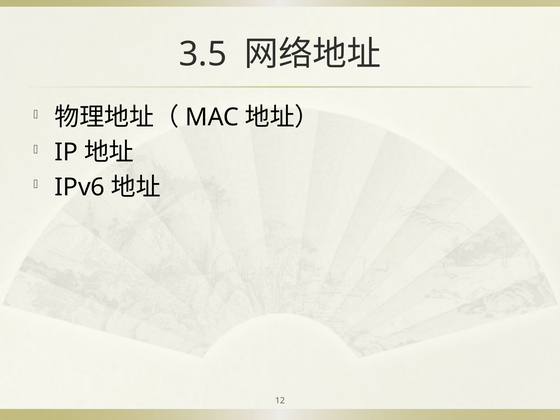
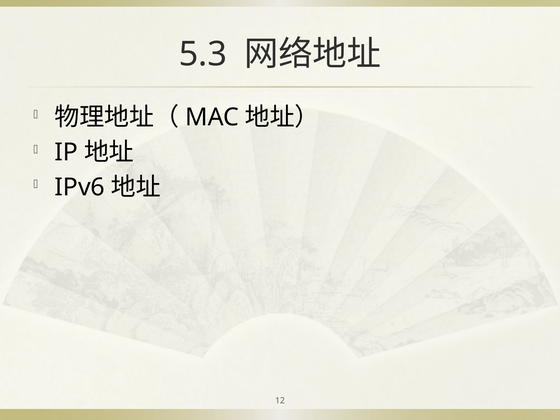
3.5: 3.5 -> 5.3 (203, 54)
